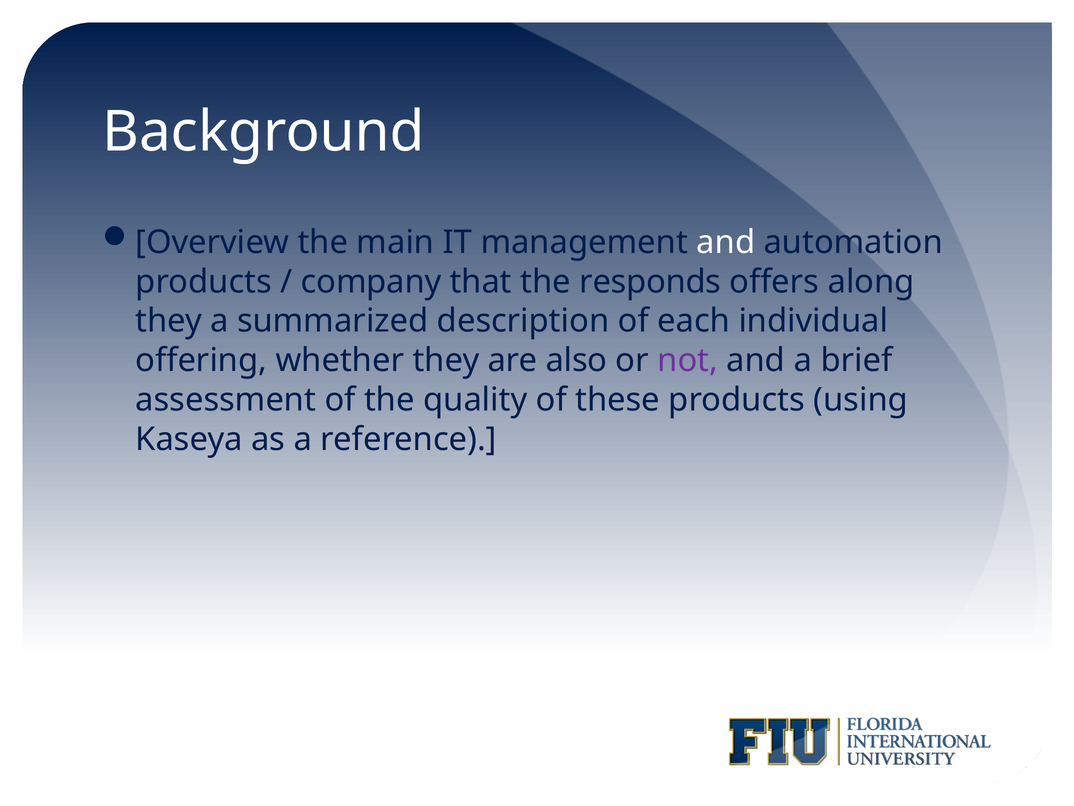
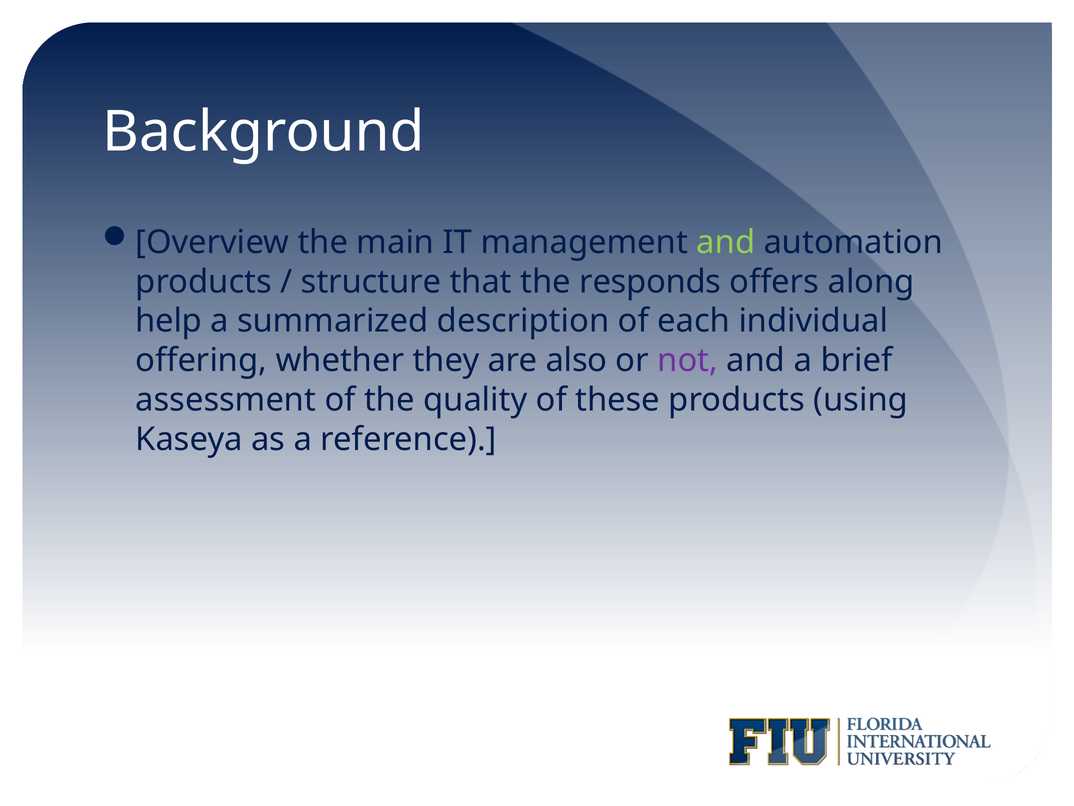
and colour: white -> light green (726, 242)
company: company -> structure (371, 282)
they: they -> help (169, 321)
